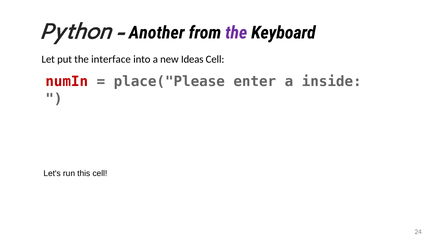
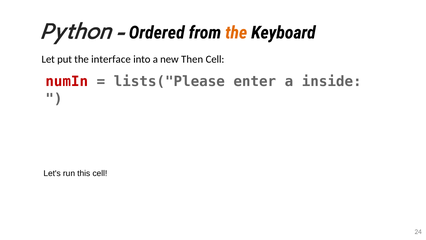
Another: Another -> Ordered (157, 33)
the colour: purple -> orange (236, 33)
Ideas: Ideas -> Then (192, 59)
place("Please: place("Please -> lists("Please (169, 81)
